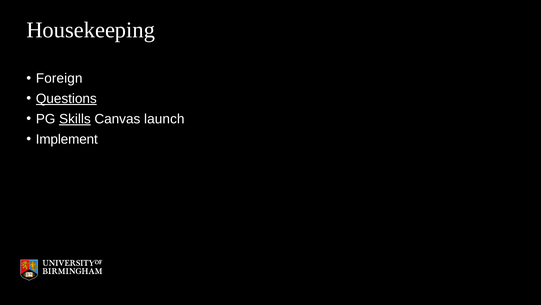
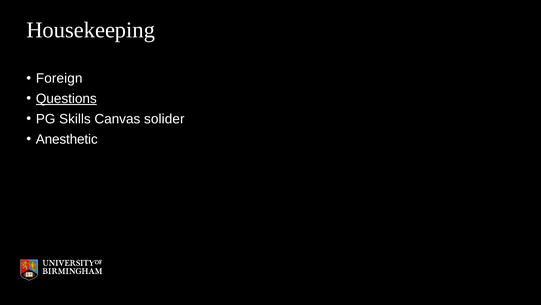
Skills underline: present -> none (75, 119)
launch: launch -> solider (164, 119)
Implement: Implement -> Anesthetic (67, 139)
